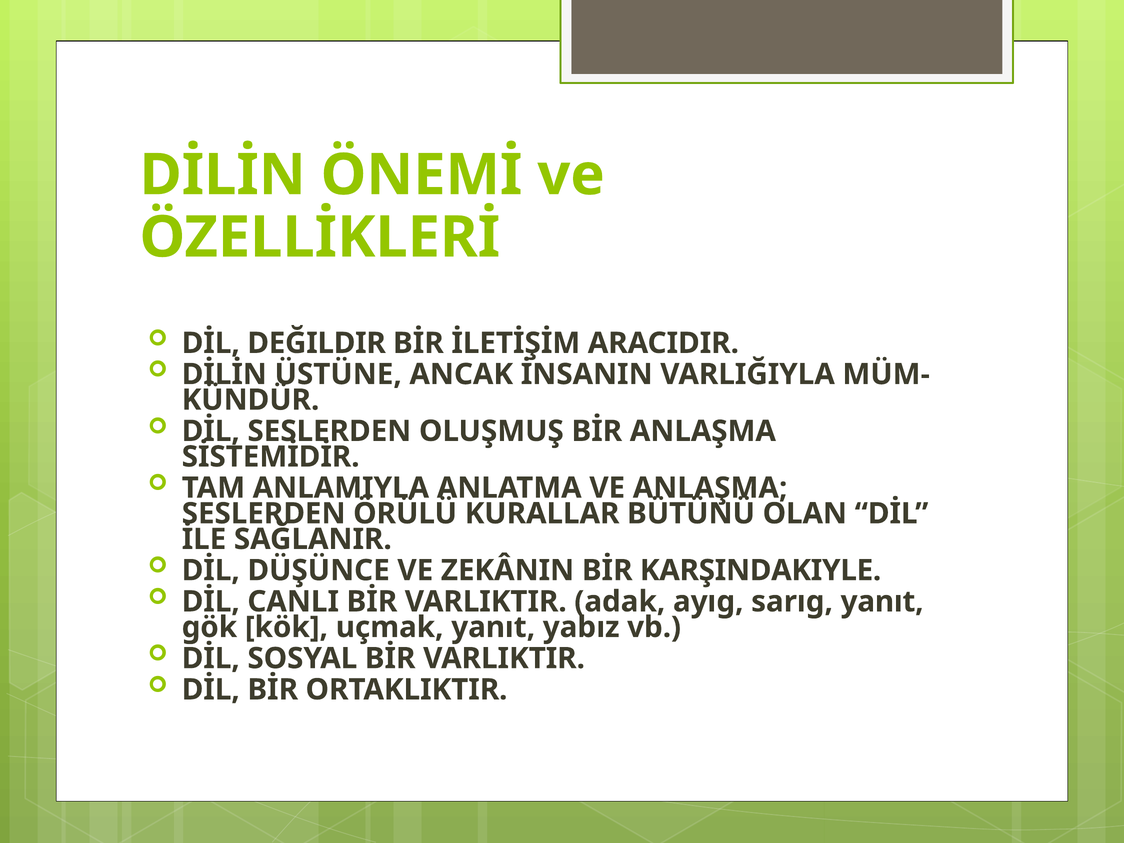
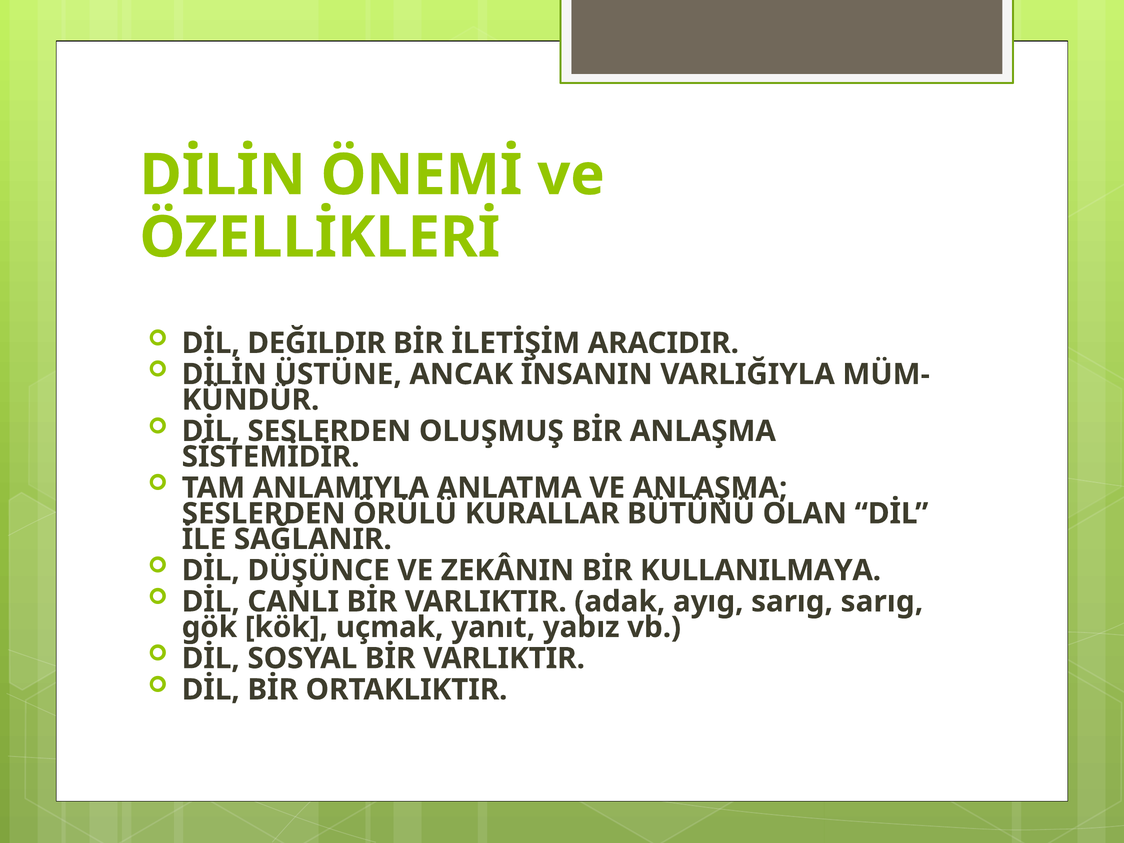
KARŞINDAKIYLE: KARŞINDAKIYLE -> KULLANILMAYA (761, 570)
sarıg yanıt: yanıt -> sarıg (882, 602)
